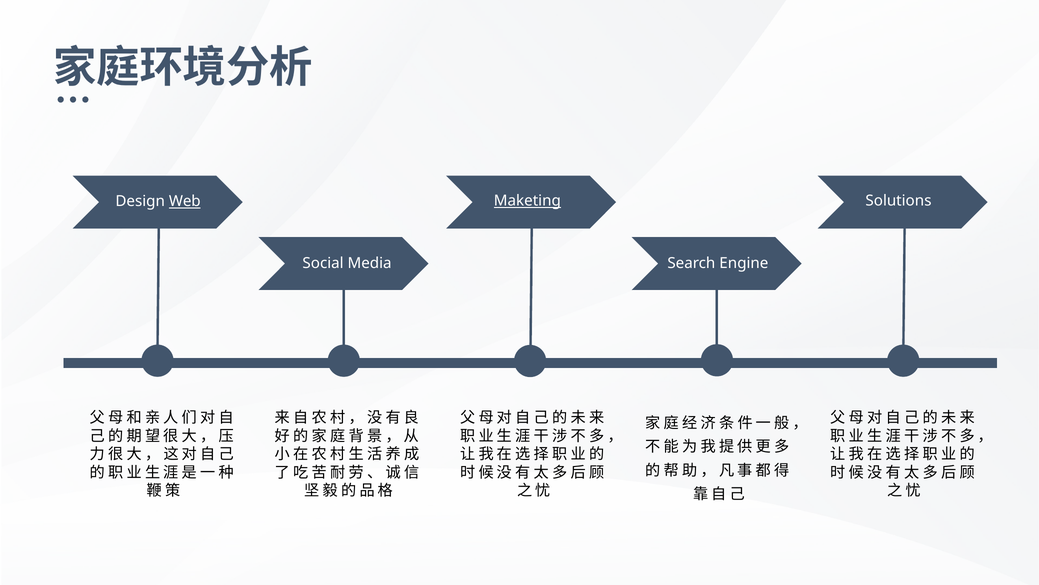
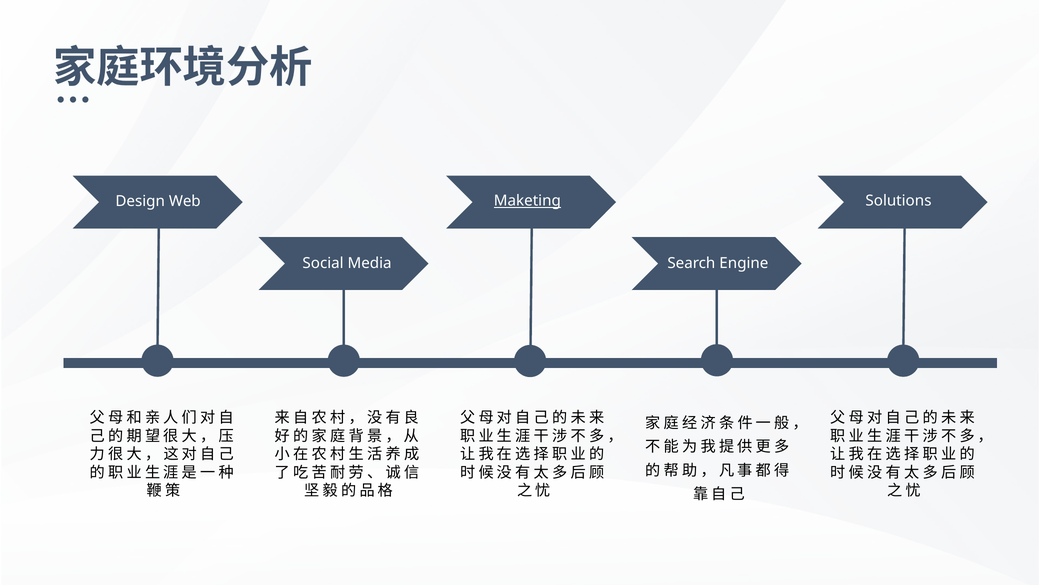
Web underline: present -> none (185, 201)
